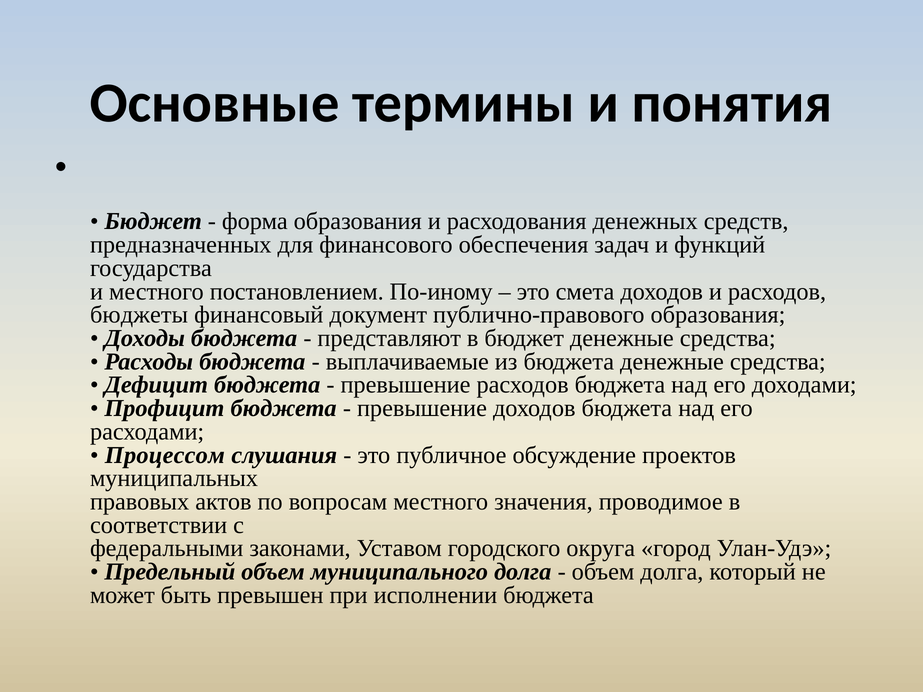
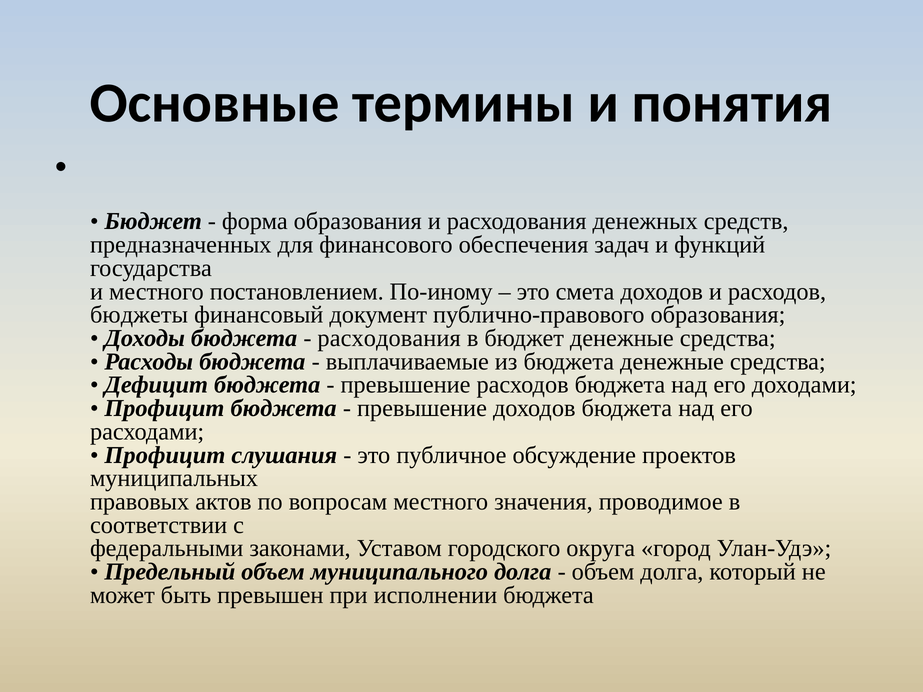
представляют: представляют -> расходования (389, 338)
Процессом: Процессом -> Профицит (165, 455)
